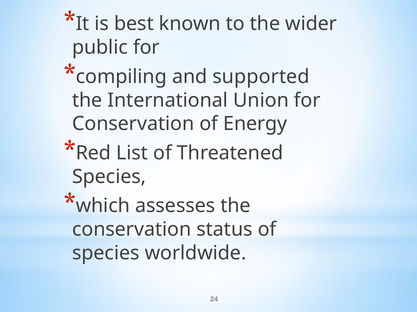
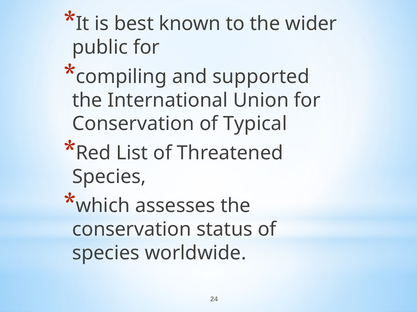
Energy: Energy -> Typical (255, 124)
